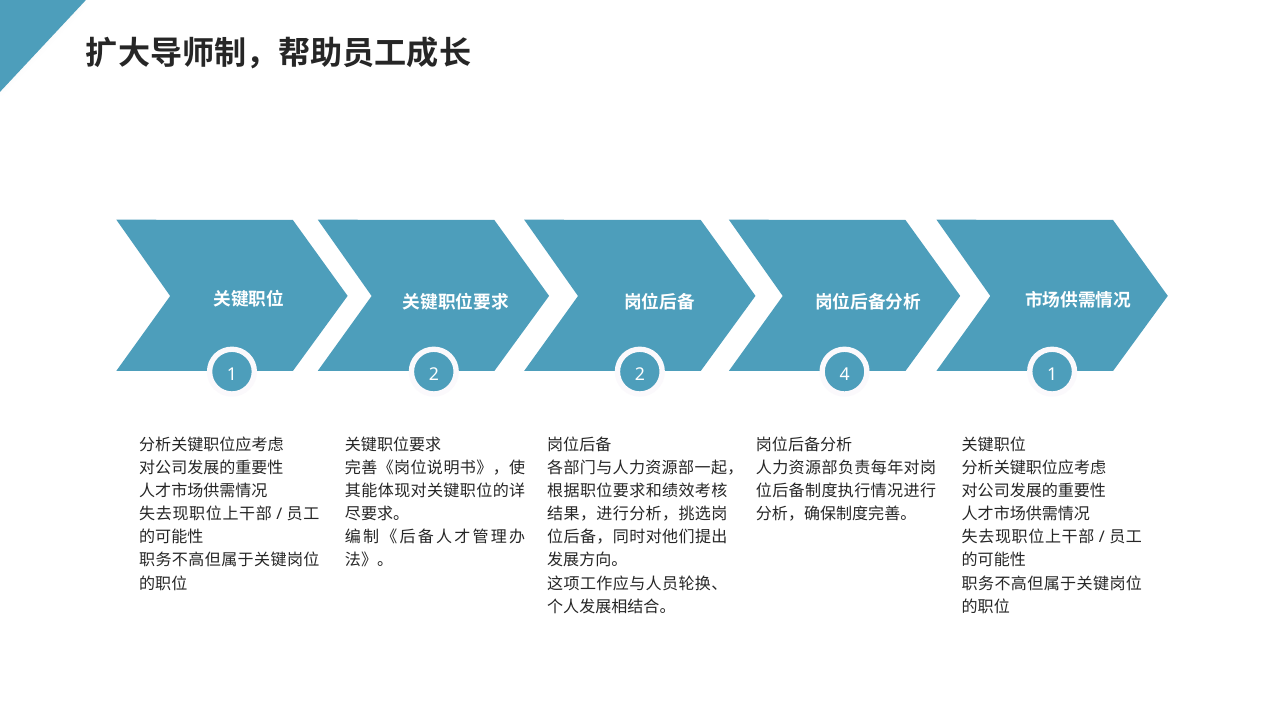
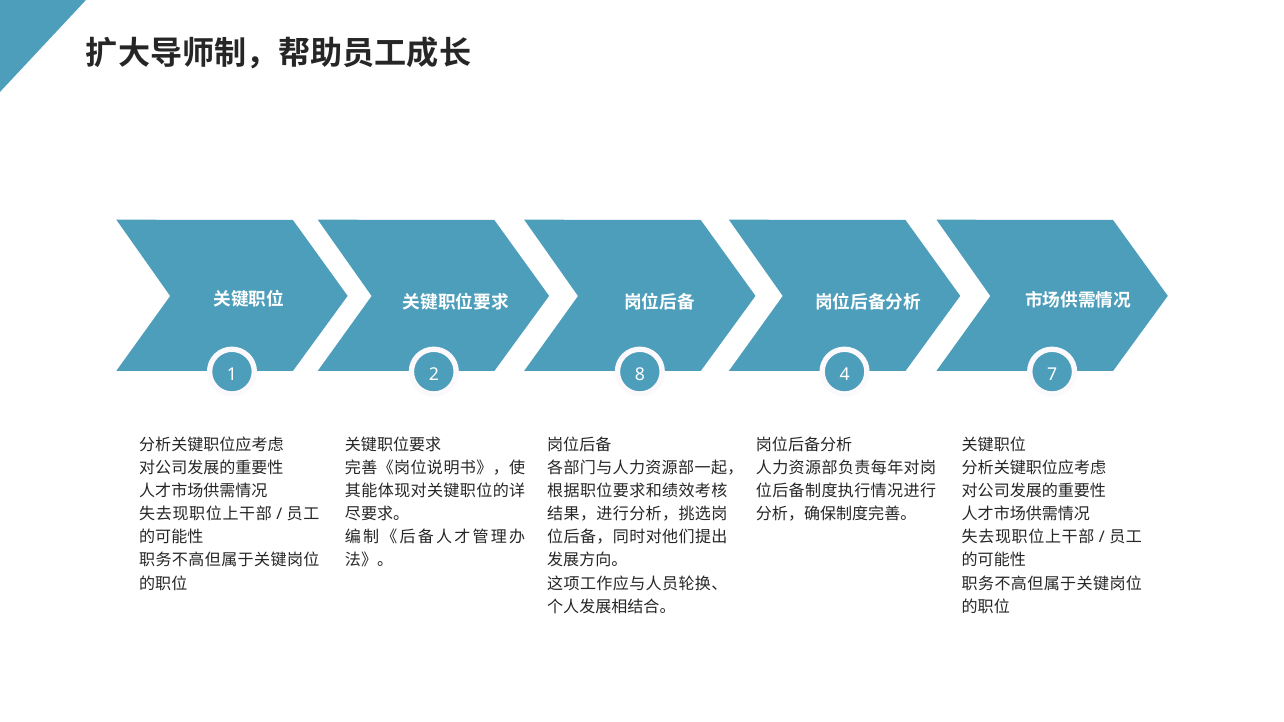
2 2: 2 -> 8 (640, 375)
4 1: 1 -> 7 (1052, 375)
